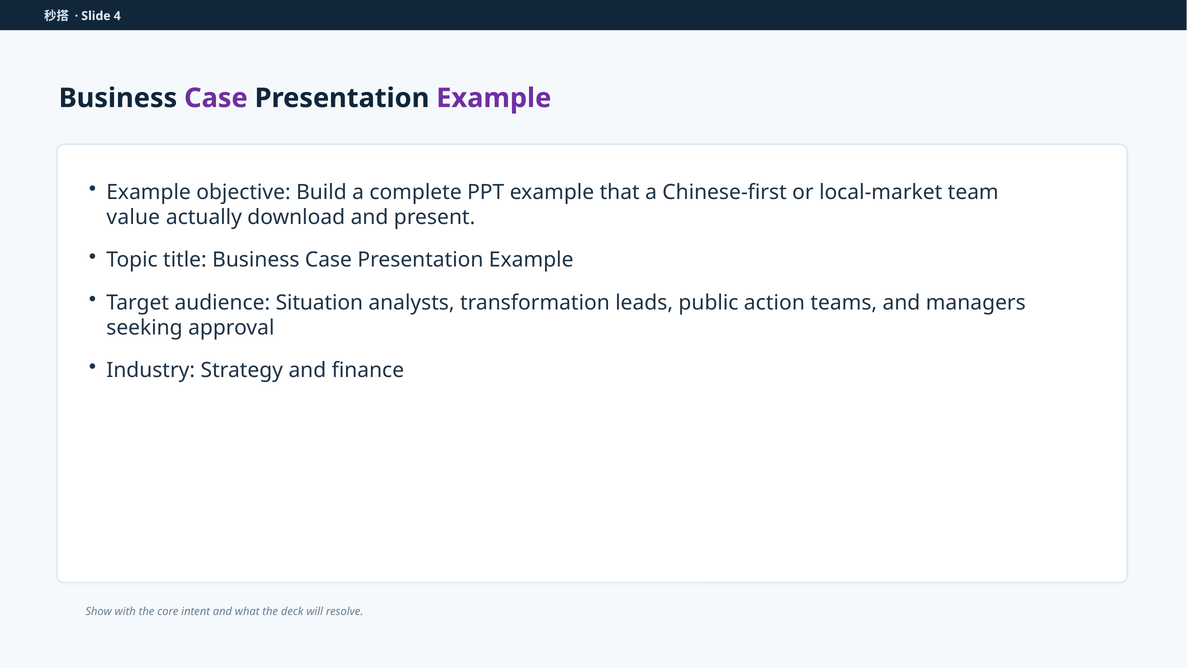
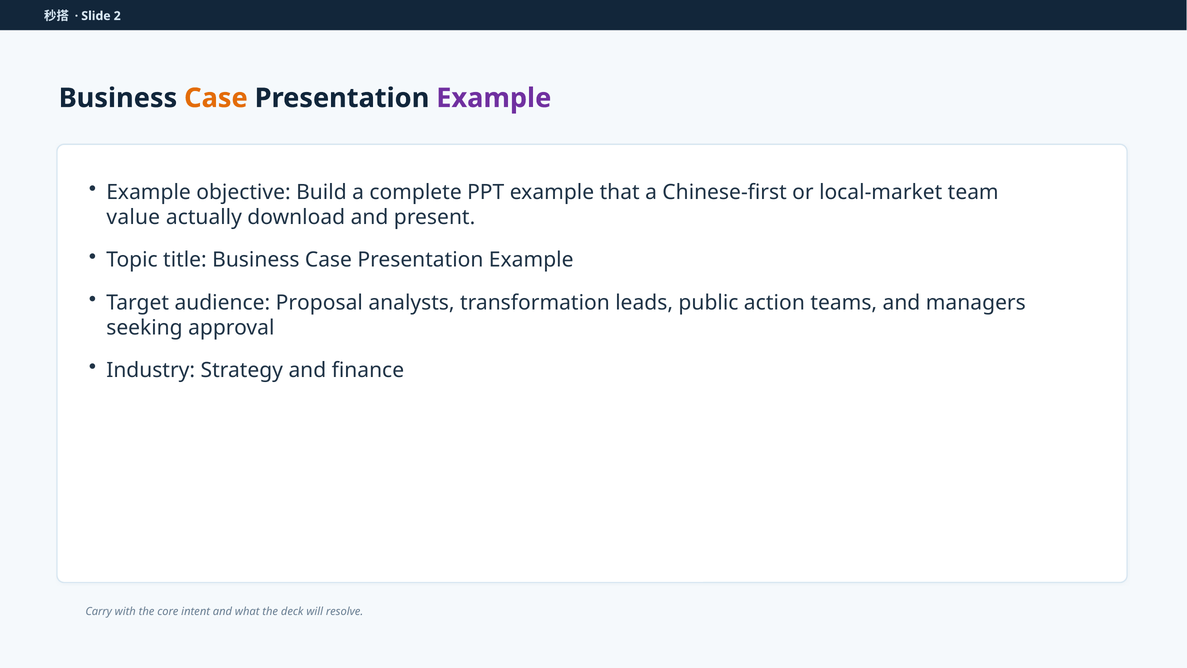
4: 4 -> 2 (117, 16)
Case colour: purple -> orange (216, 98)
Situation: Situation -> Proposal (319, 302)
Show: Show -> Carry (99, 611)
